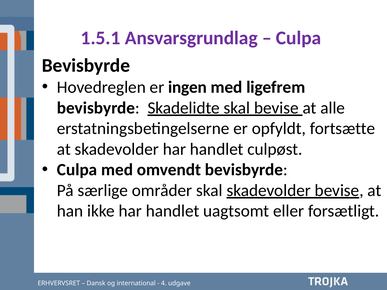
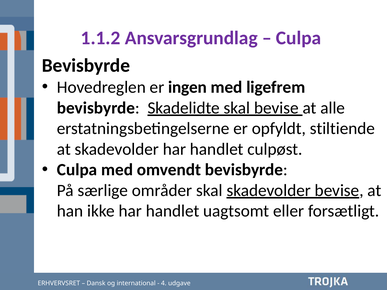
1.5.1: 1.5.1 -> 1.1.2 (101, 38)
fortsætte: fortsætte -> stiltiende (342, 129)
